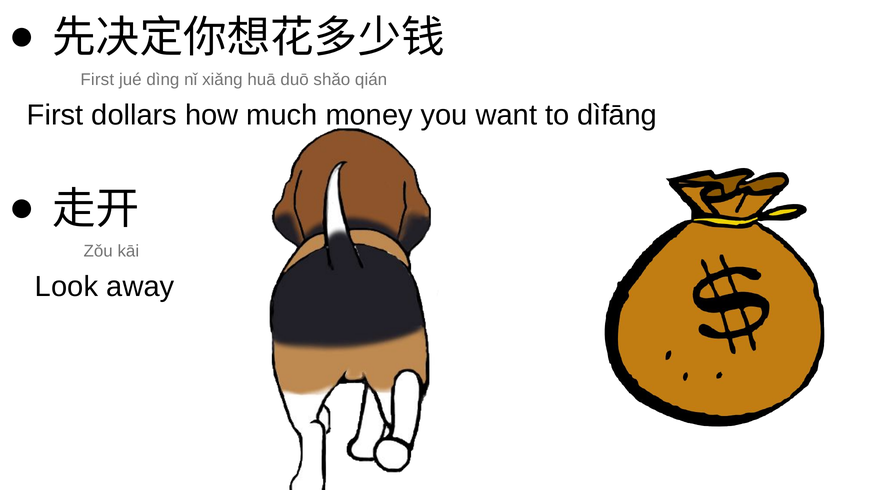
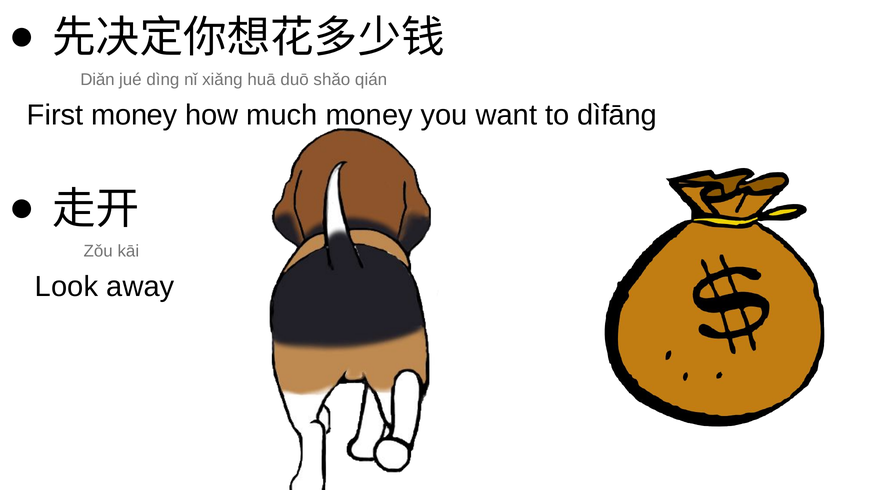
First: First -> Diǎn (97, 80)
First dollars: dollars -> money (134, 115)
